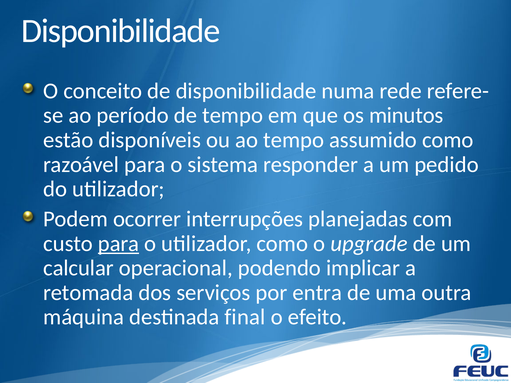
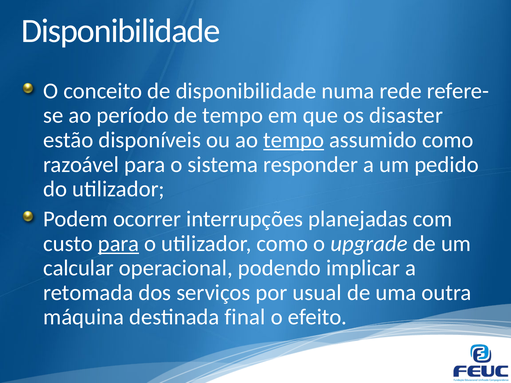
minutos: minutos -> disaster (406, 116)
tempo underline: none -> present (294, 140)
entra: entra -> usual (317, 293)
